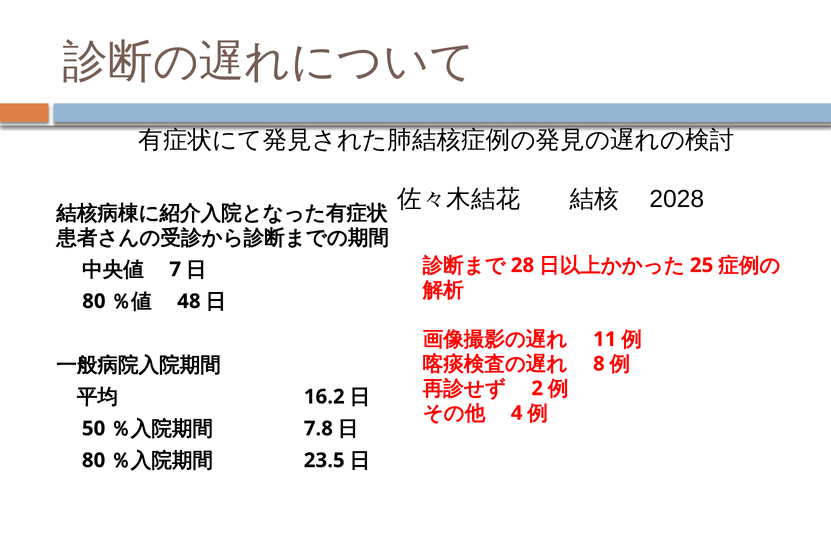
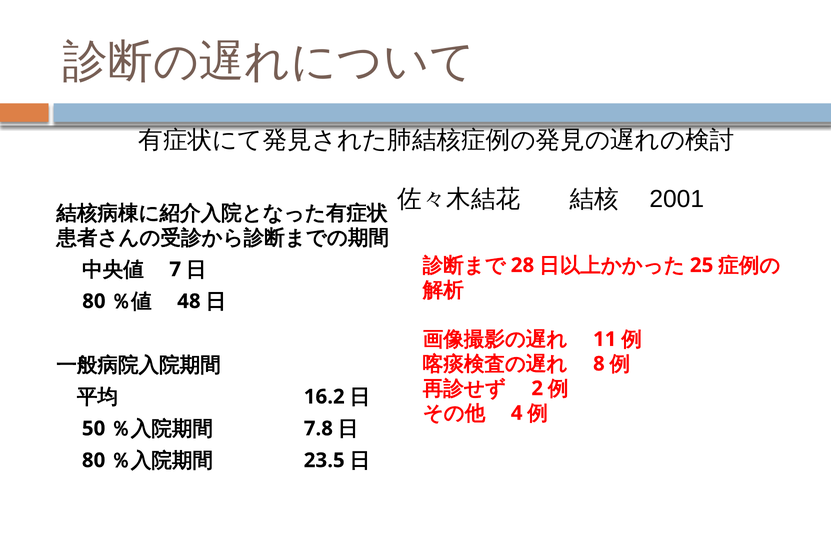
2028: 2028 -> 2001 (677, 199)
